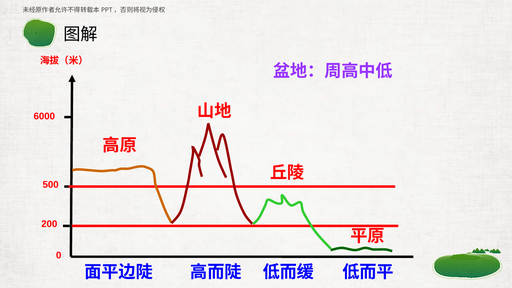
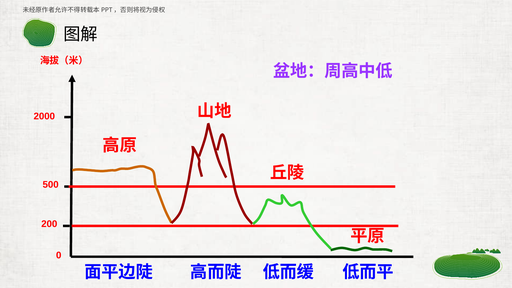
6000: 6000 -> 2000 (44, 116)
